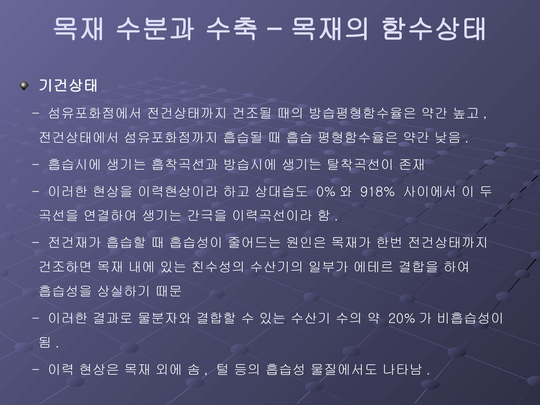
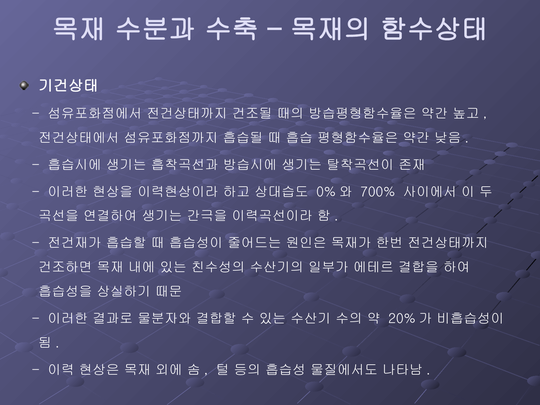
918%: 918% -> 700% (378, 192)
